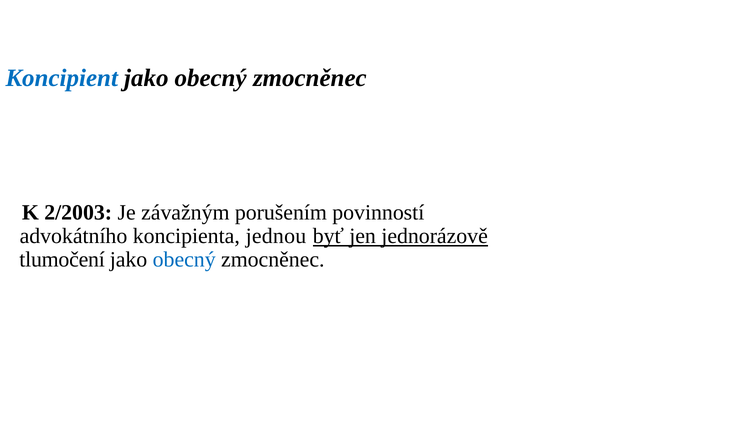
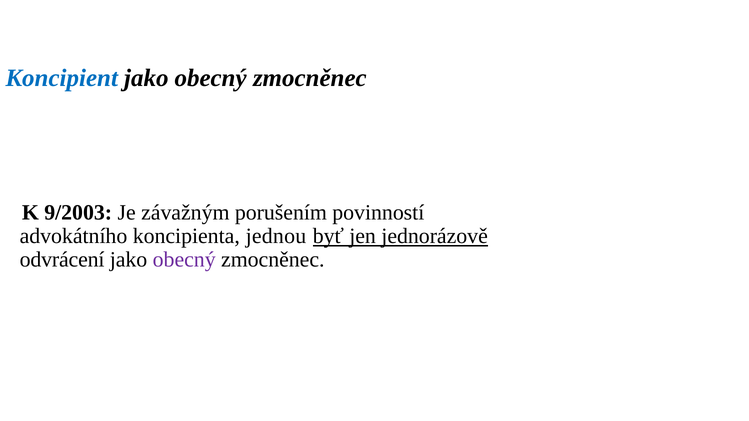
2/2003: 2/2003 -> 9/2003 (78, 213)
tlumočení: tlumočení -> odvrácení (62, 260)
obecný colour: blue -> purple (184, 260)
